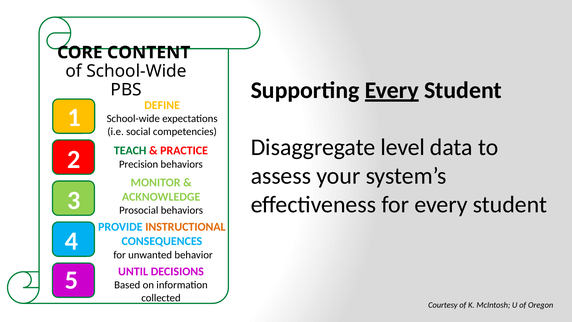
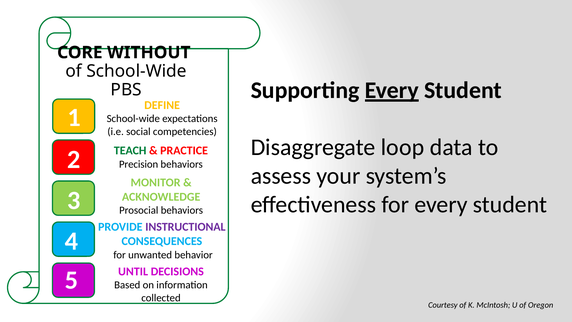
CONTENT: CONTENT -> WITHOUT (149, 52)
level: level -> loop (403, 147)
INSTRUCTIONAL colour: orange -> purple (185, 227)
